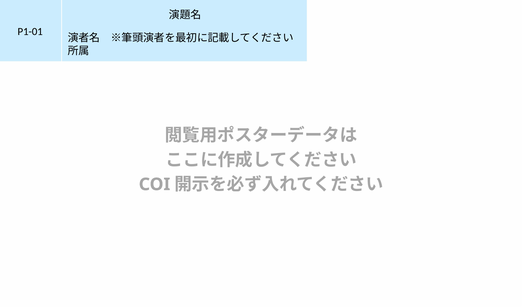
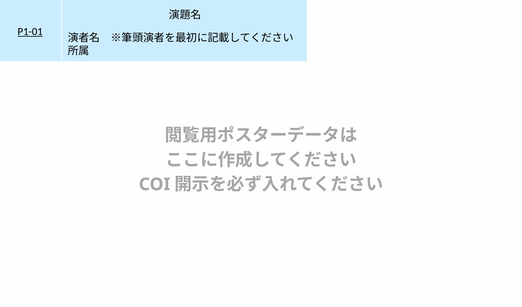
P1-01 underline: none -> present (30, 32)
